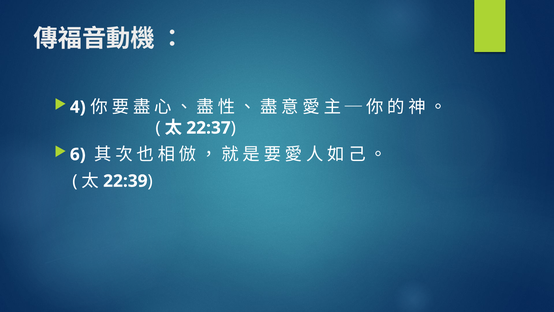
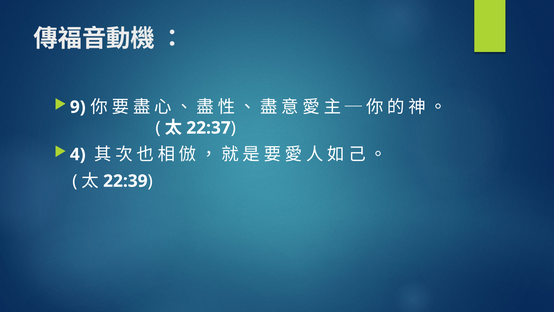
4: 4 -> 9 (78, 107)
6: 6 -> 4 (78, 154)
